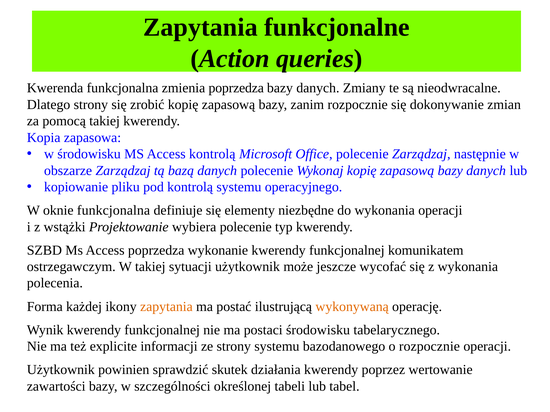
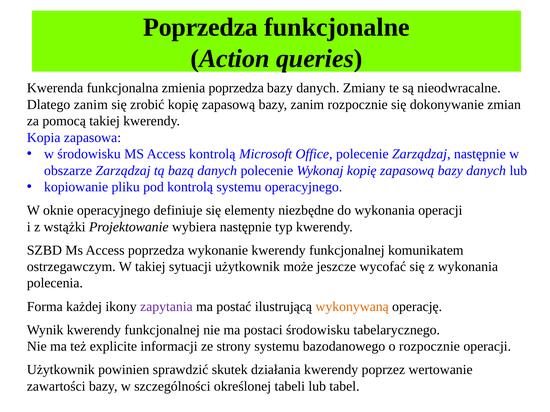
Zapytania: Zapytania -> Poprzedza (201, 27)
Dlatego strony: strony -> zanim (91, 105)
oknie funkcjonalna: funkcjonalna -> operacyjnego (114, 211)
wybiera polecenie: polecenie -> następnie (246, 227)
zapytania colour: orange -> purple (166, 307)
